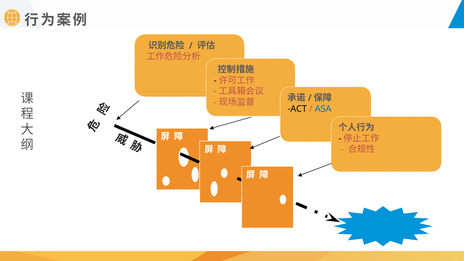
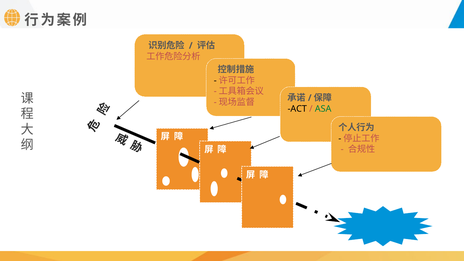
ASA colour: blue -> green (323, 109)
